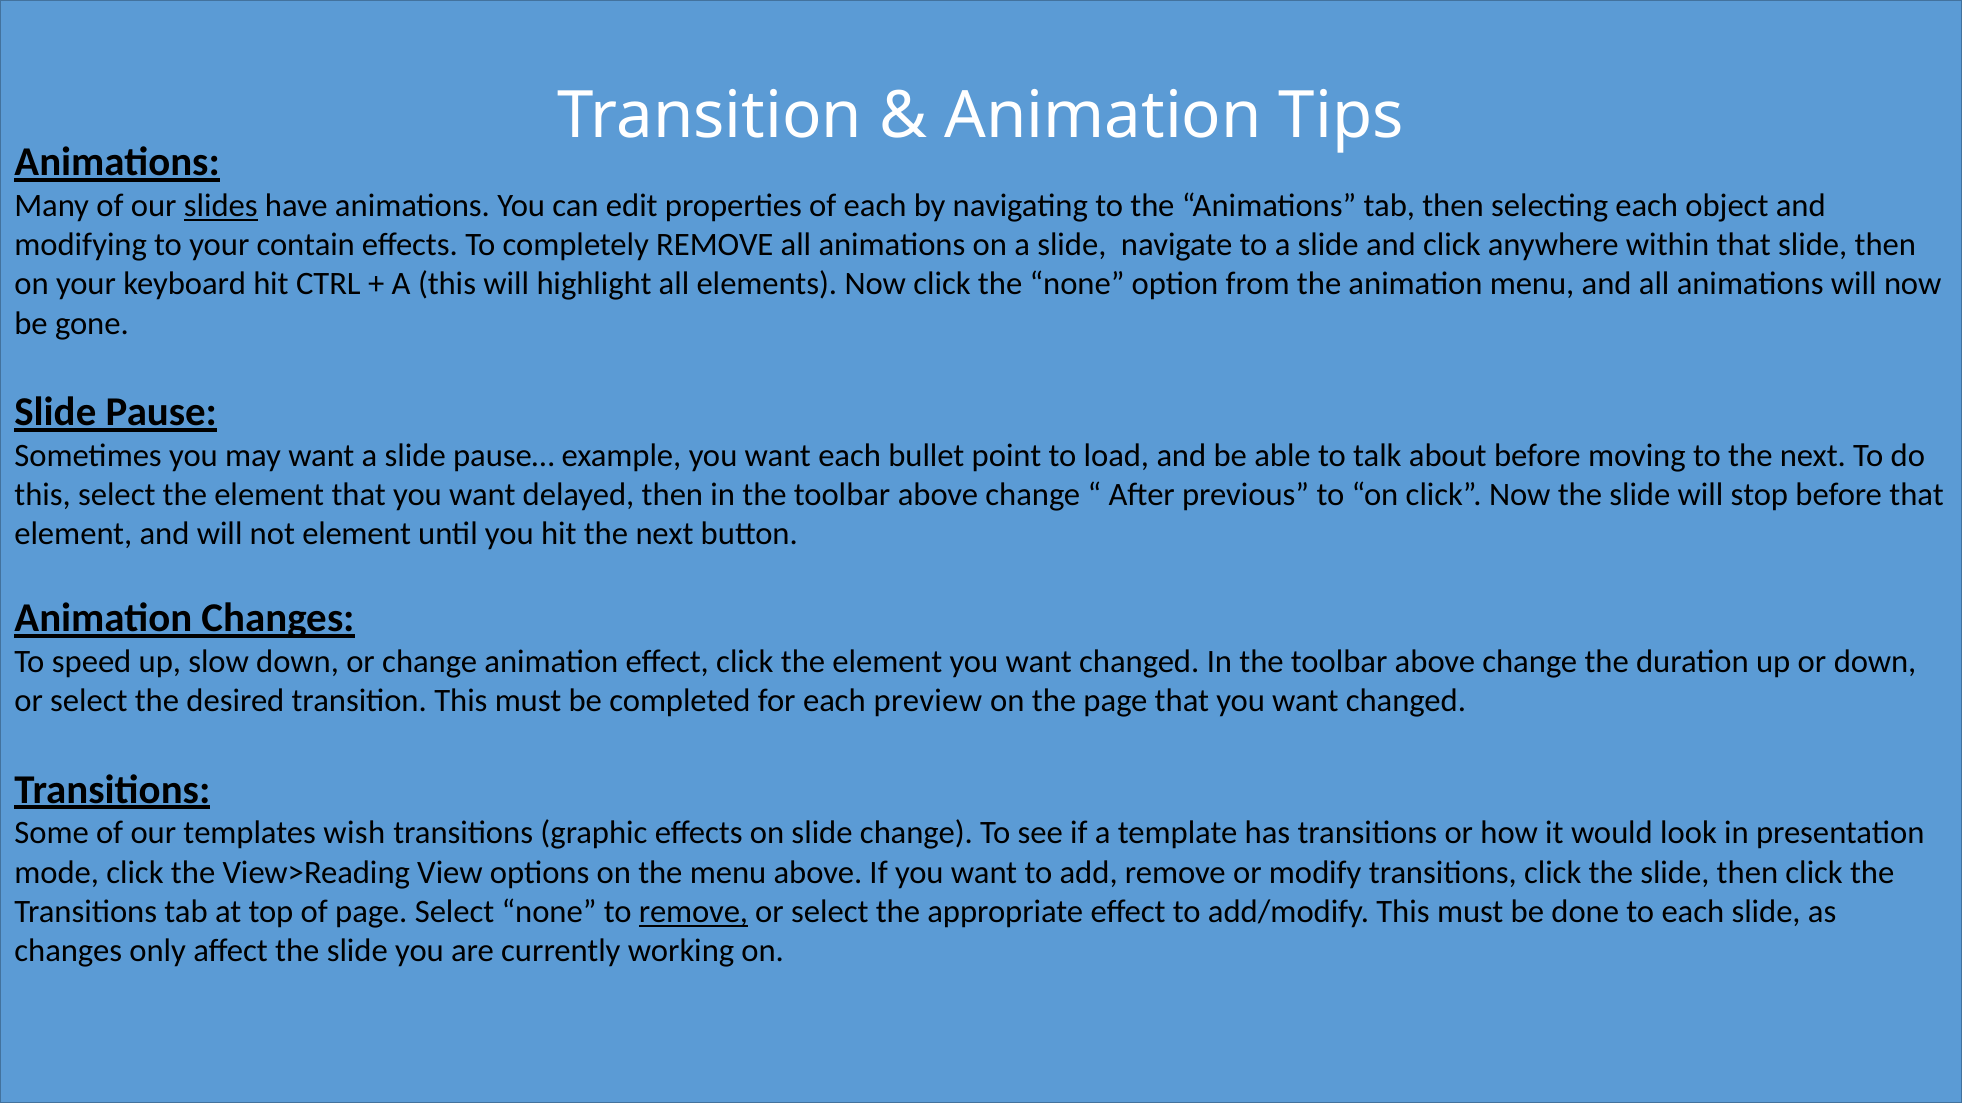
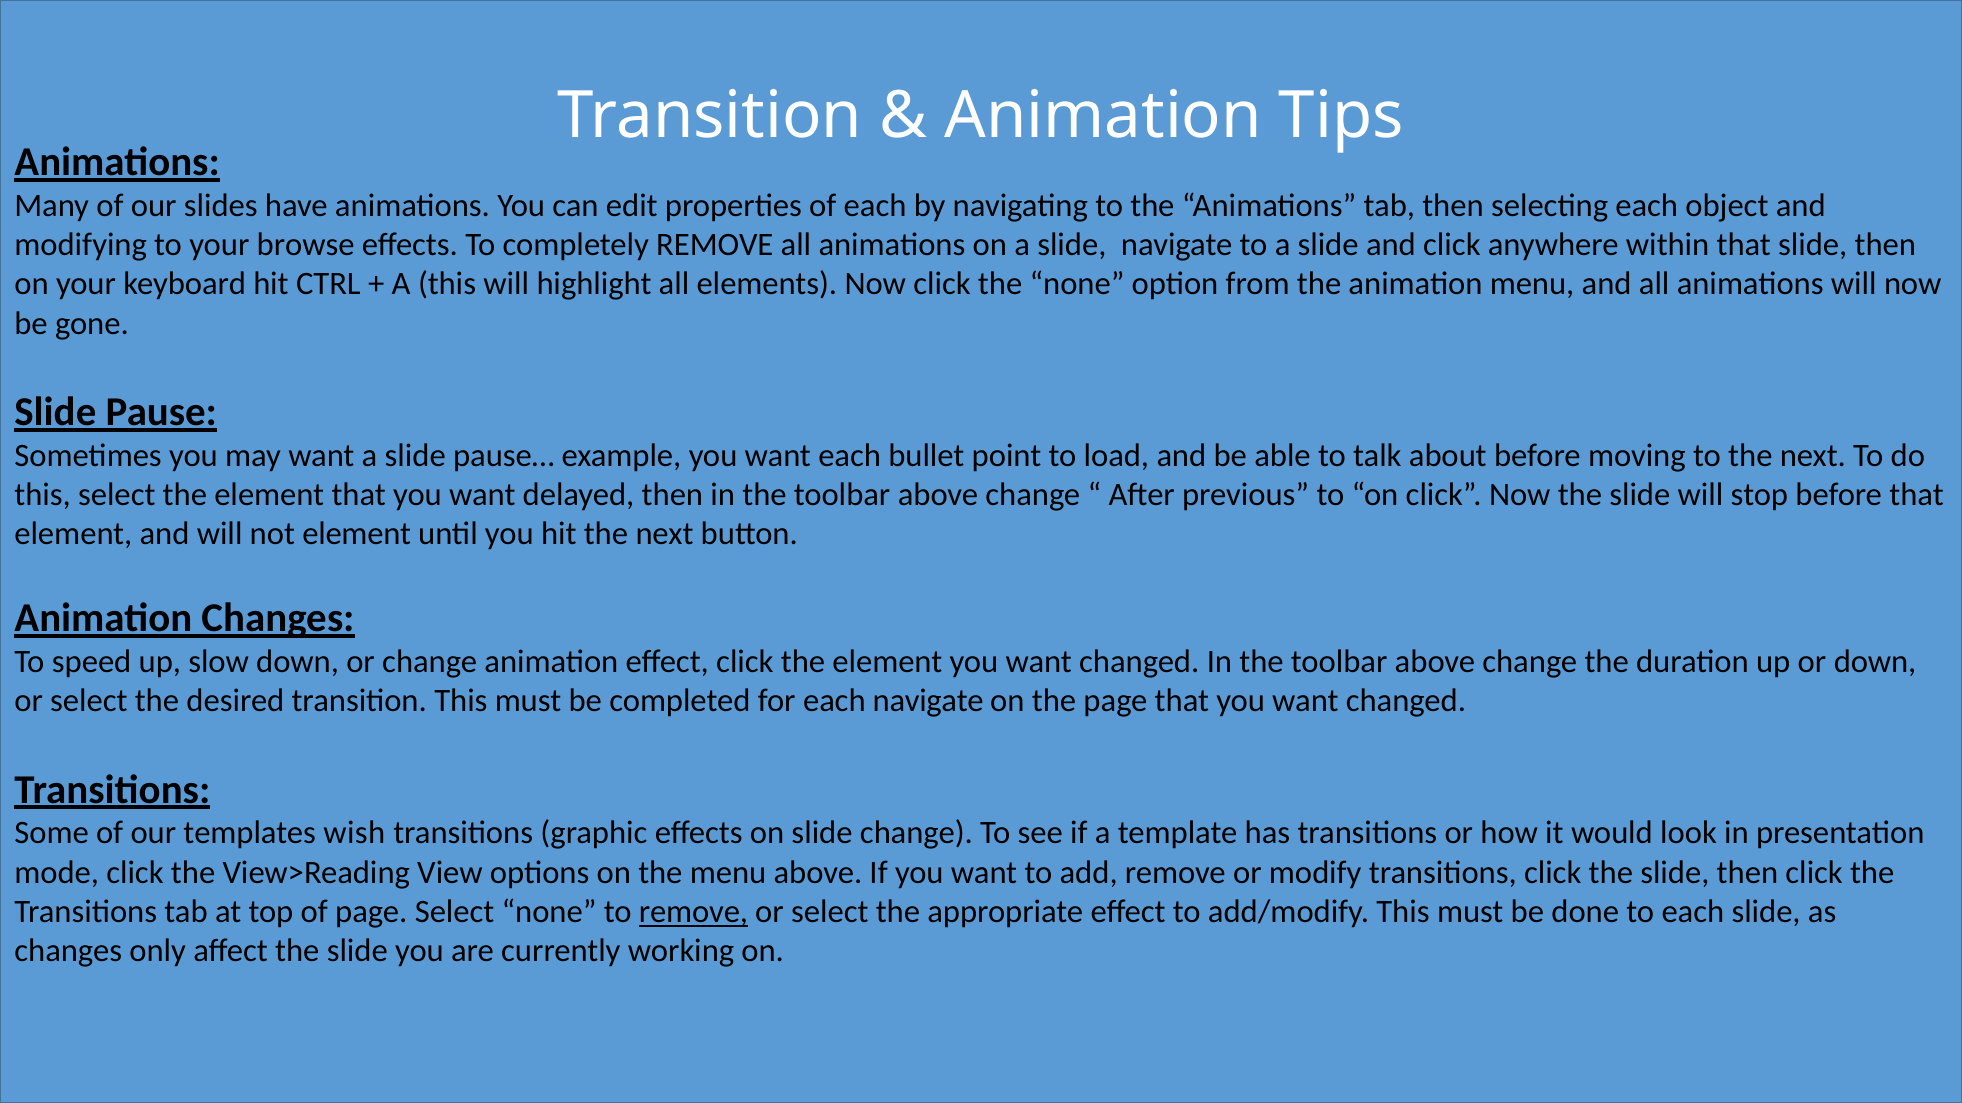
slides underline: present -> none (221, 206)
contain: contain -> browse (306, 245)
each preview: preview -> navigate (928, 701)
